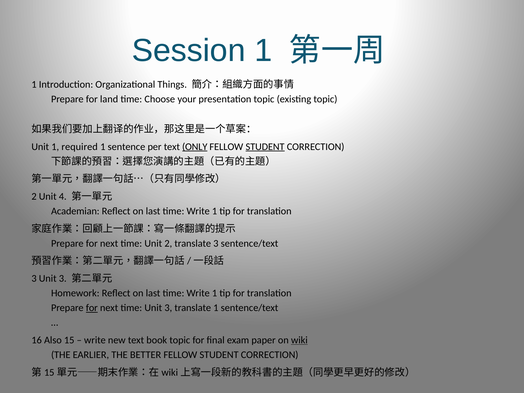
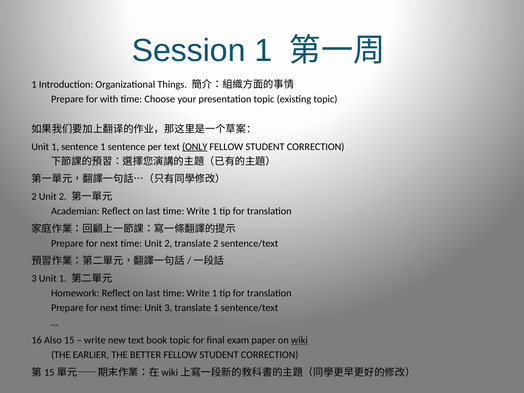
land: land -> with (109, 99)
Unit 1 required: required -> sentence (80, 147)
STUDENT underline: present -> none (265, 147)
2 Unit 4: 4 -> 2 (63, 196)
translate 3: 3 -> 2 (216, 243)
3 Unit 3: 3 -> 1 (63, 279)
for underline: present -> none (92, 308)
